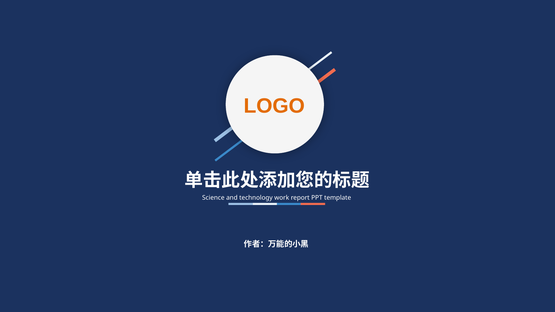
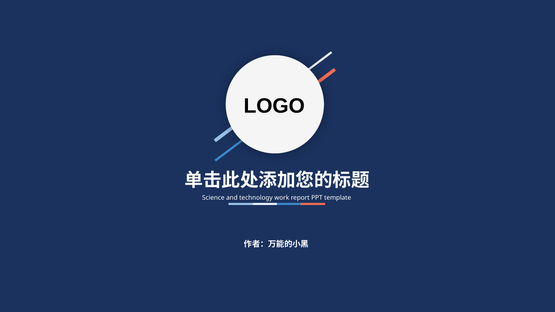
LOGO colour: orange -> black (274, 106)
